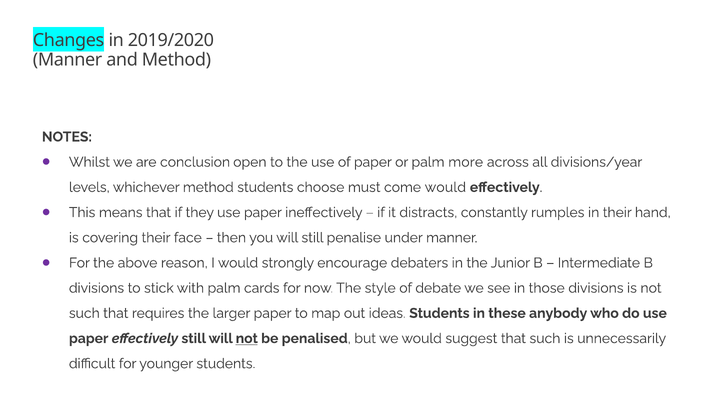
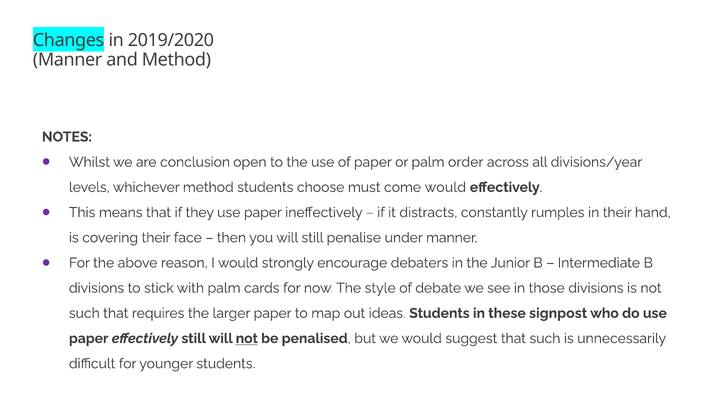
more: more -> order (466, 162)
anybody: anybody -> signpost (558, 314)
